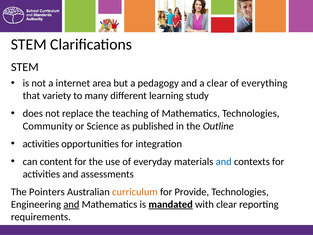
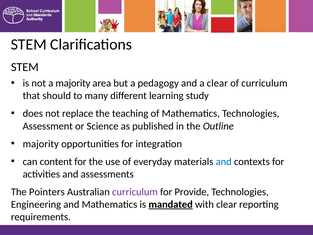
a internet: internet -> majority (73, 83)
of everything: everything -> curriculum (264, 83)
variety: variety -> should (57, 96)
Community: Community -> Assessment (48, 126)
activities: activities -> majority (41, 144)
curriculum colour: orange -> purple (135, 192)
and underline: present -> none (71, 204)
